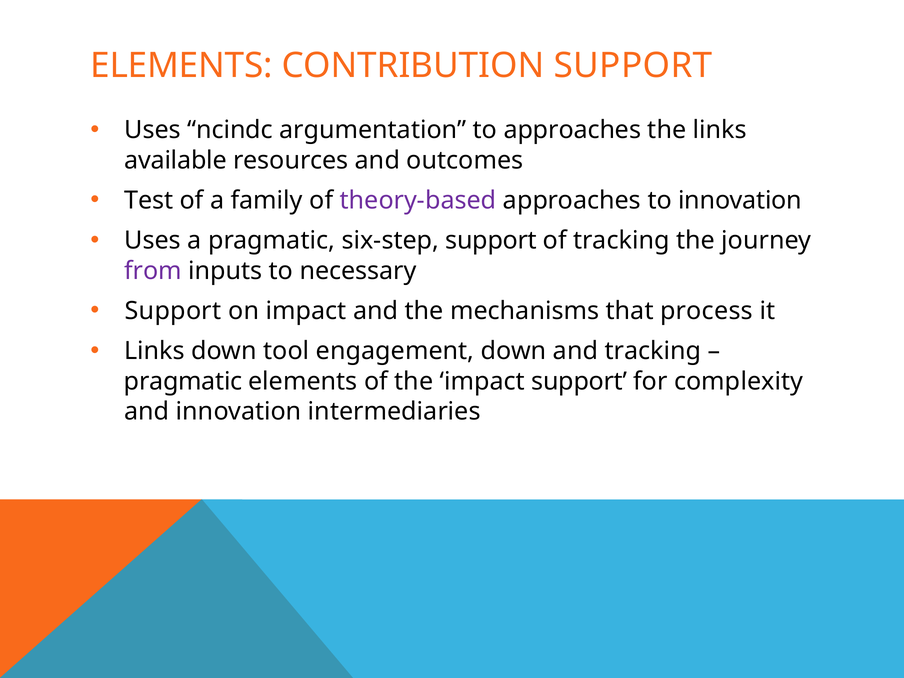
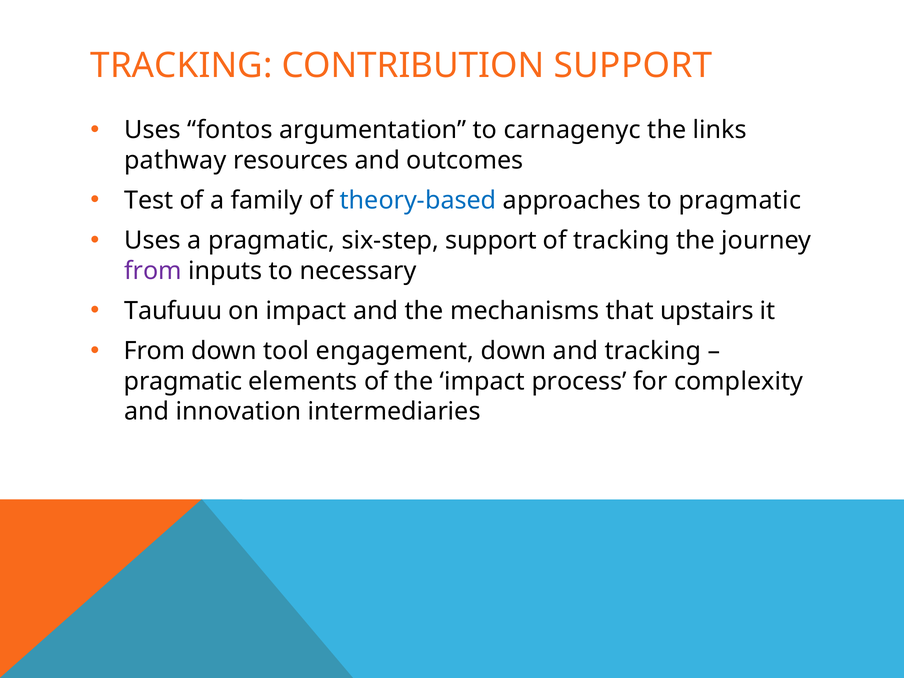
ELEMENTS: ELEMENTS -> TRACKING (181, 66)
ncindc: ncindc -> fontos (230, 130)
to approaches: approaches -> carnagenyc (572, 130)
available: available -> pathway (175, 160)
theory-based colour: purple -> blue (418, 200)
to innovation: innovation -> pragmatic (740, 200)
Support: Support -> Taufuuu (173, 311)
process: process -> upstairs (707, 311)
Links: Links -> From (155, 351)
impact support: support -> process (579, 381)
